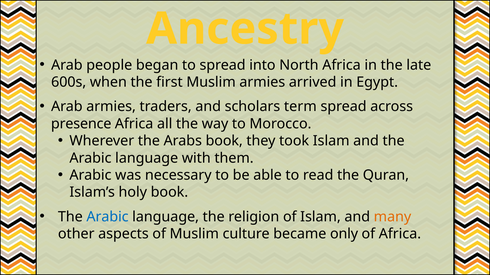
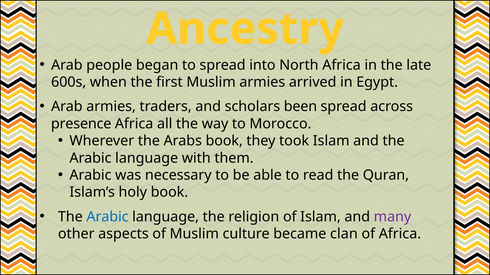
term: term -> been (300, 107)
many colour: orange -> purple (392, 217)
only: only -> clan (344, 234)
